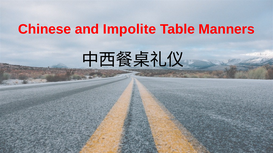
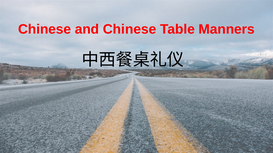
and Impolite: Impolite -> Chinese (130, 29)
